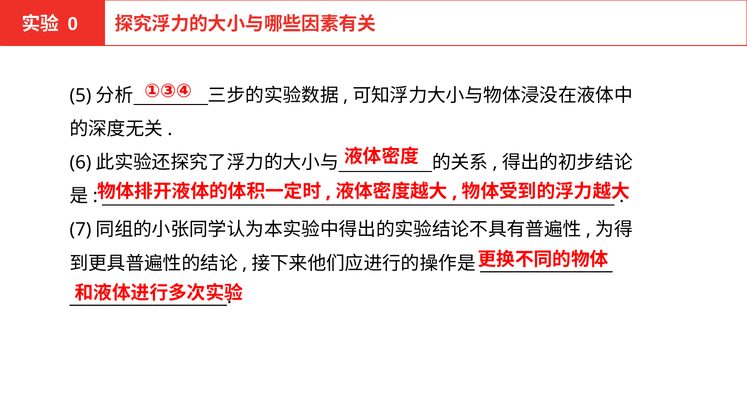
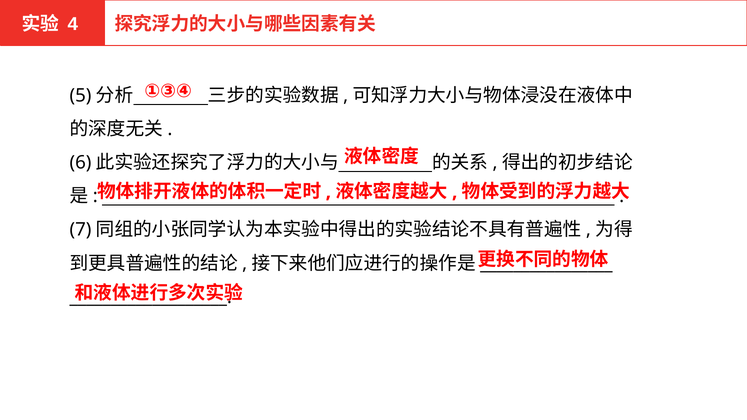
0: 0 -> 4 (73, 24)
